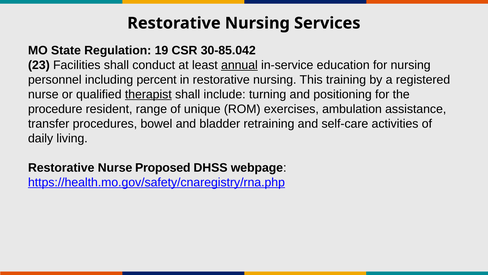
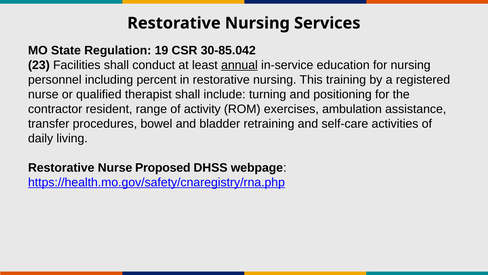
therapist underline: present -> none (148, 94)
procedure: procedure -> contractor (55, 109)
unique: unique -> activity (202, 109)
